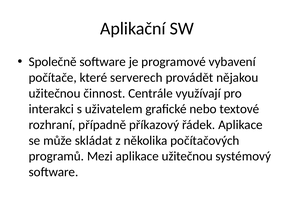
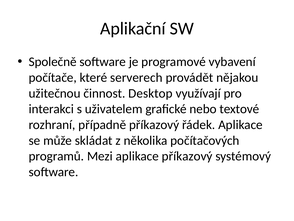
Centrále: Centrále -> Desktop (150, 93)
aplikace užitečnou: užitečnou -> příkazový (187, 156)
